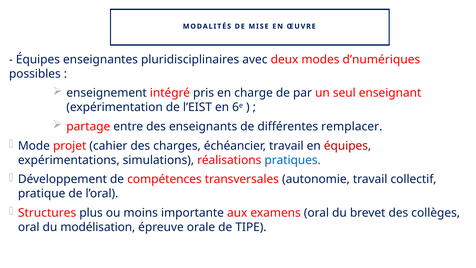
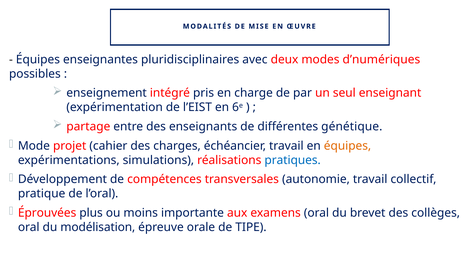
remplacer: remplacer -> génétique (352, 126)
équipes colour: red -> orange (347, 146)
Structures: Structures -> Éprouvées (47, 213)
